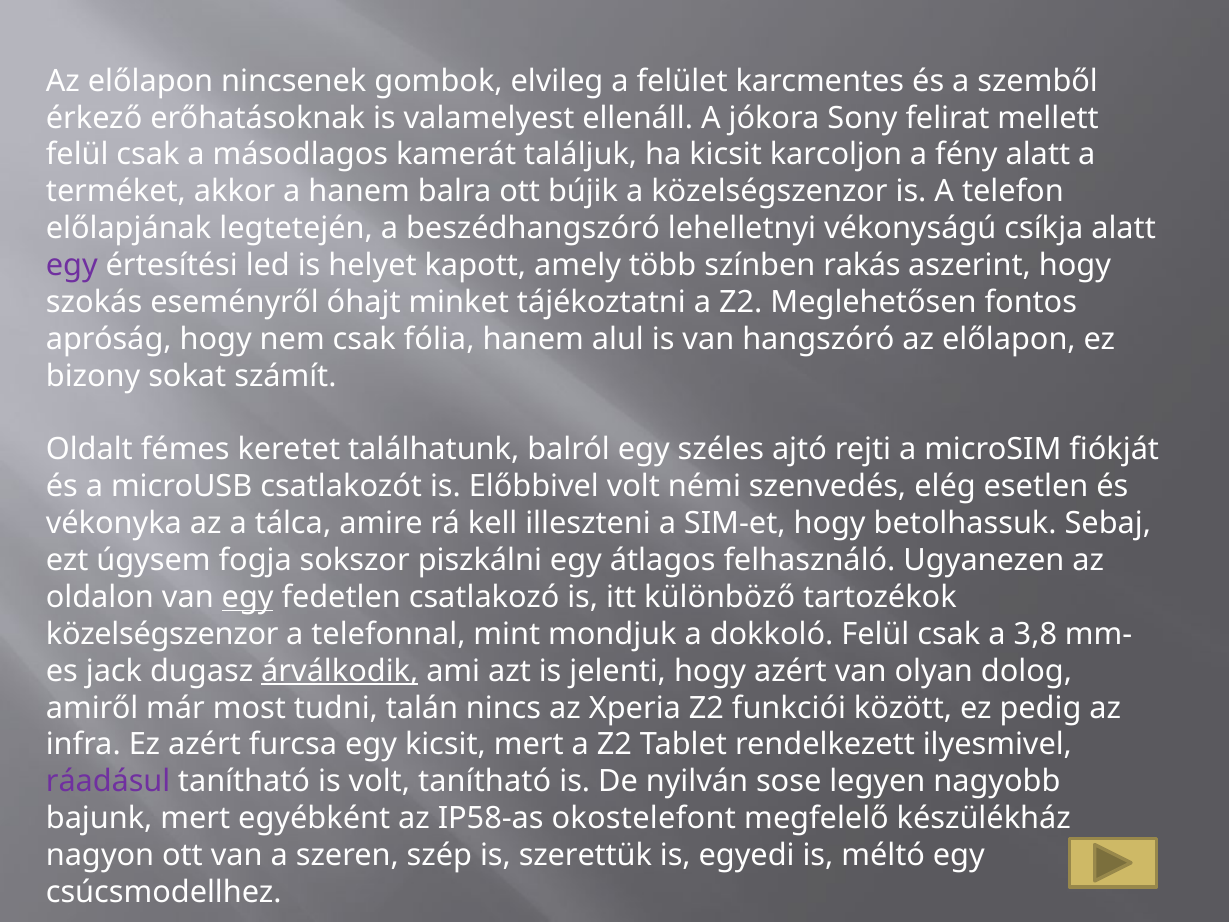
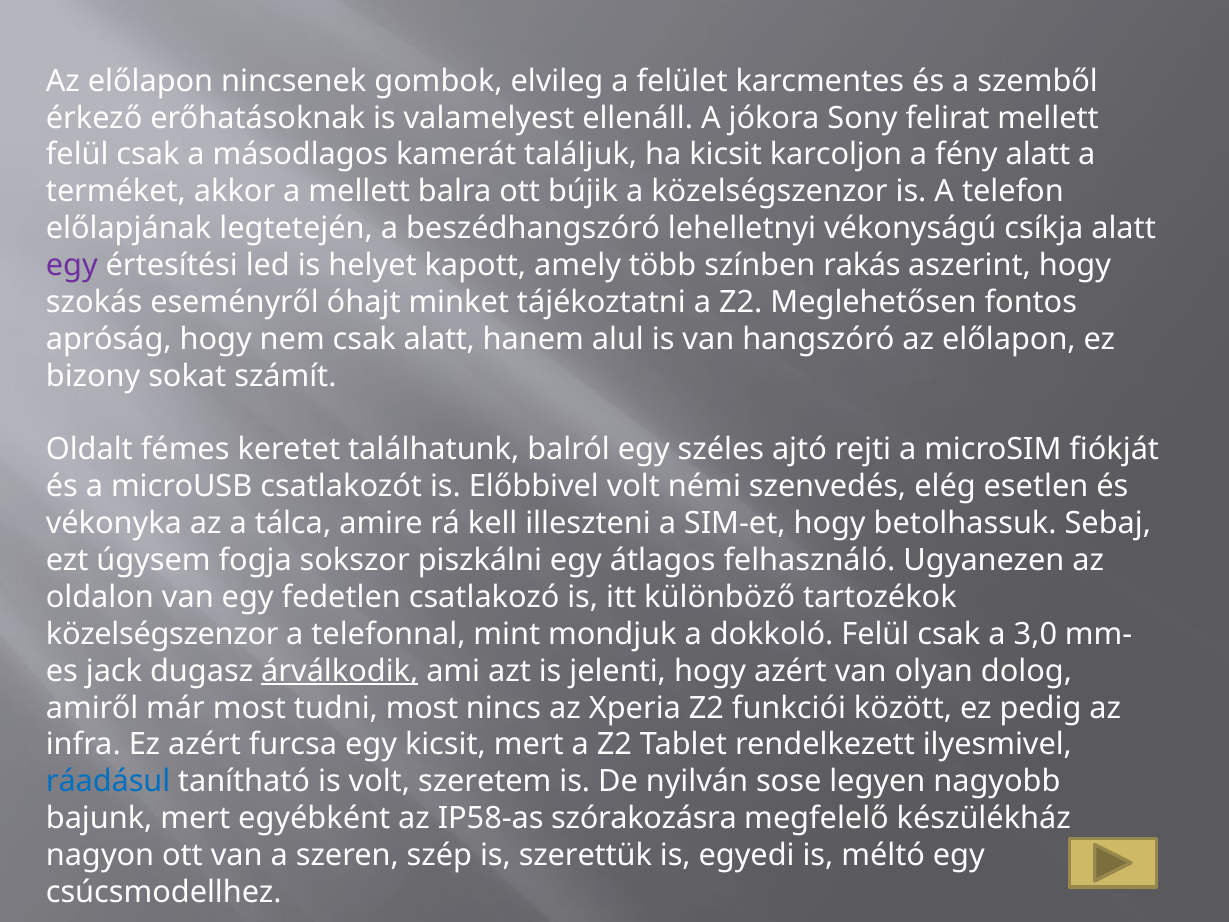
a hanem: hanem -> mellett (359, 192)
csak fólia: fólia -> alatt (439, 339)
egy underline: present -> none (248, 597)
3,8: 3,8 -> 3,0 (1035, 634)
tudni talán: talán -> most (422, 708)
ráadásul colour: purple -> blue (108, 782)
volt tanítható: tanítható -> szeretem (485, 782)
okostelefont: okostelefont -> szórakozásra (644, 818)
